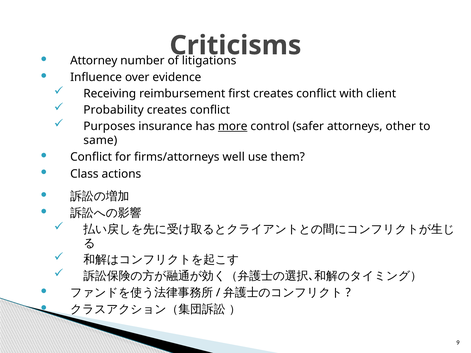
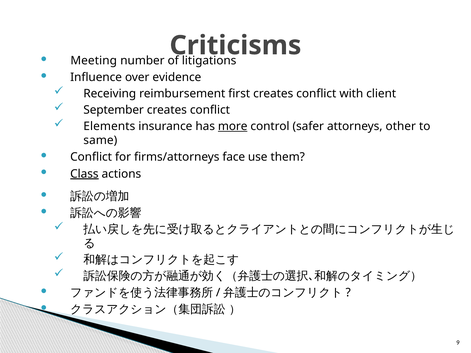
Attorney: Attorney -> Meeting (94, 61)
Probability: Probability -> September (114, 110)
Purposes: Purposes -> Elements (109, 126)
well: well -> face (234, 157)
Class underline: none -> present (84, 174)
